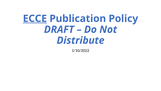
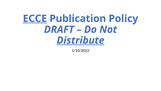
Distribute underline: none -> present (80, 40)
